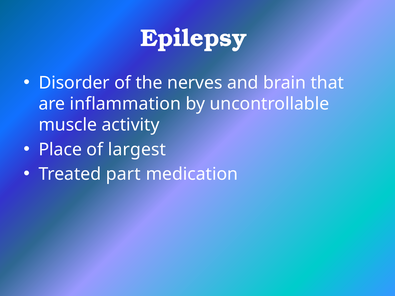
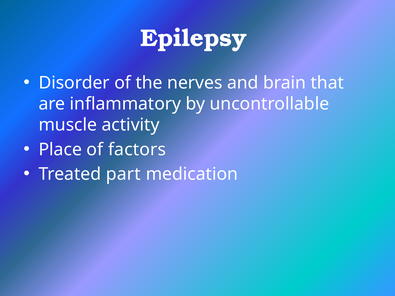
inflammation: inflammation -> inflammatory (125, 104)
largest: largest -> factors (137, 150)
